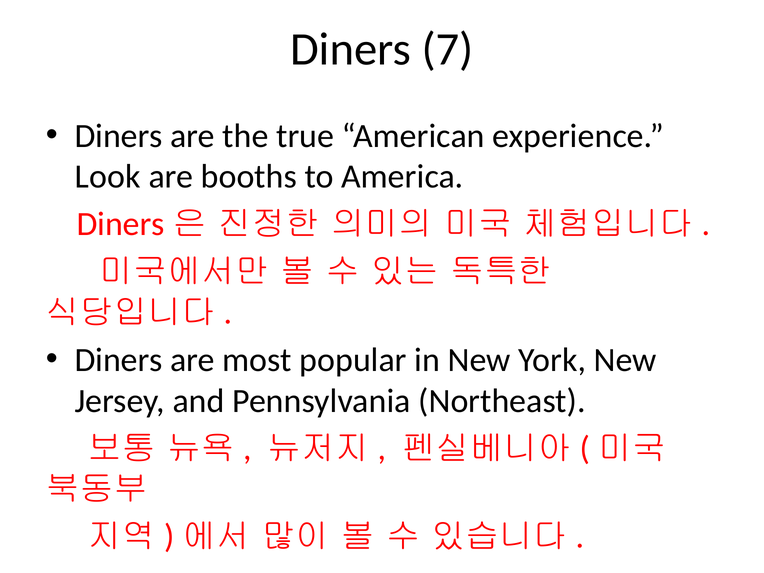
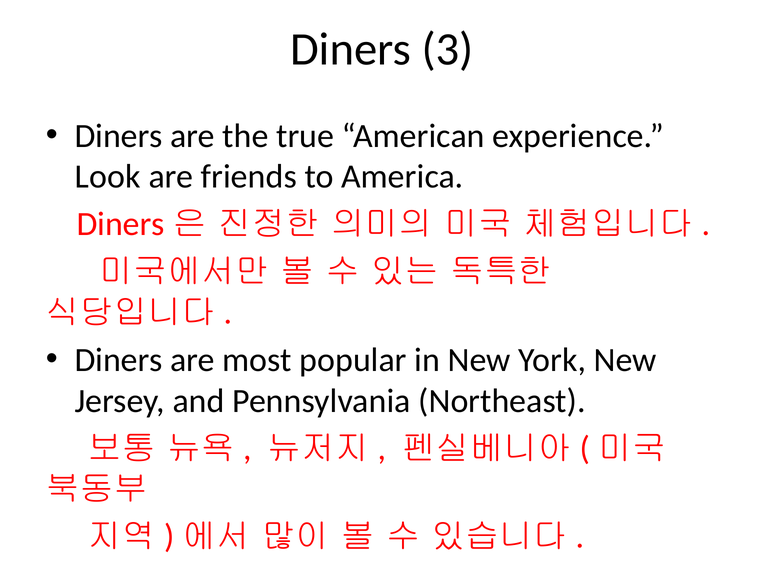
7: 7 -> 3 (448, 50)
booths: booths -> friends (249, 177)
